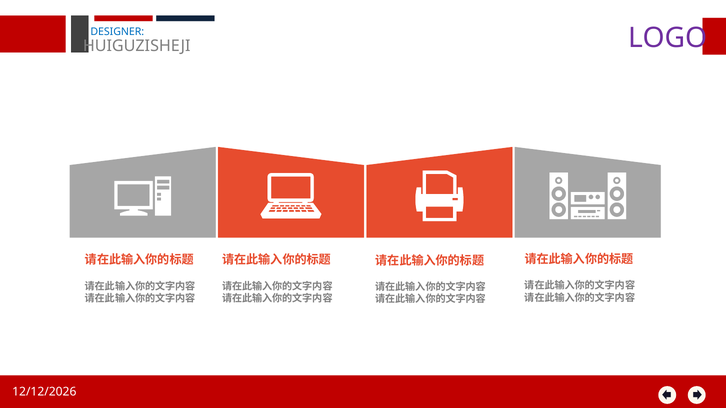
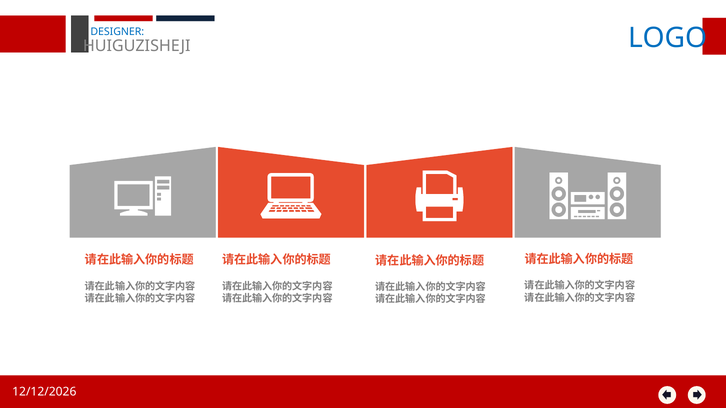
LOGO colour: purple -> blue (668, 38)
